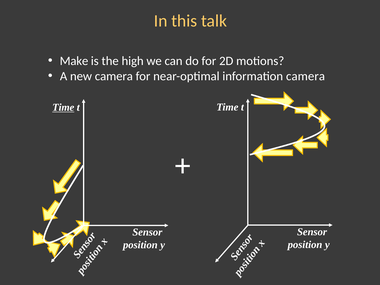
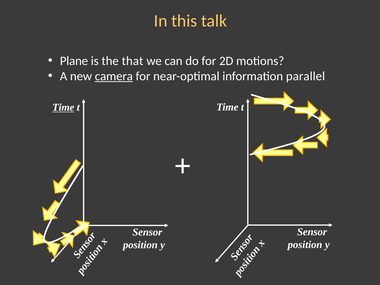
Make: Make -> Plane (74, 61)
high: high -> that (133, 61)
camera underline: none -> present (114, 76)
information camera: camera -> parallel (306, 76)
